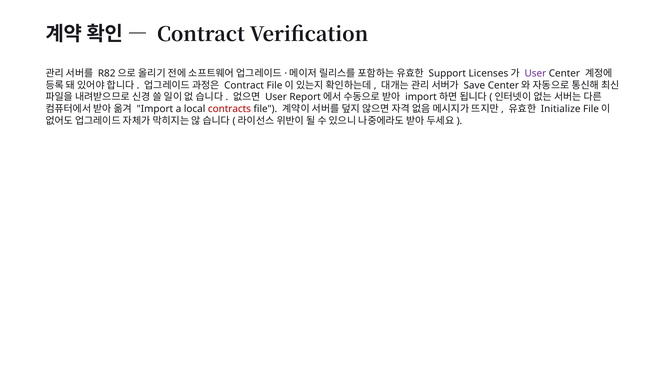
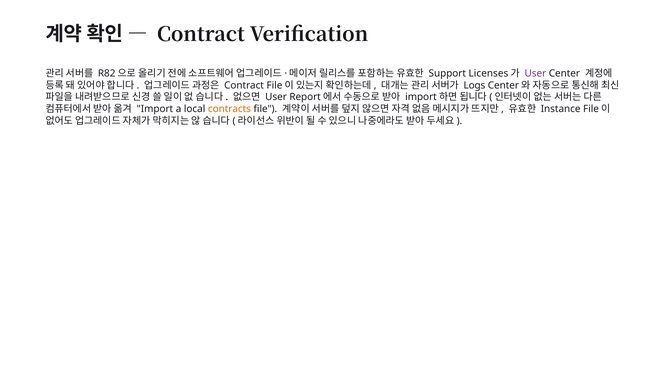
Save: Save -> Logs (474, 85)
contracts colour: red -> orange (229, 109)
Initialize: Initialize -> Instance (561, 109)
